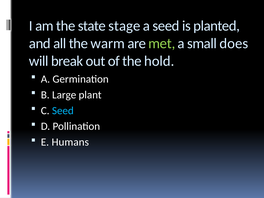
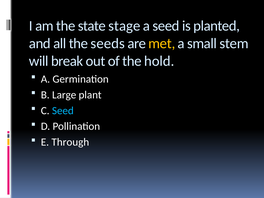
warm: warm -> seeds (108, 44)
met colour: light green -> yellow (162, 44)
does: does -> stem (234, 44)
Humans: Humans -> Through (70, 142)
